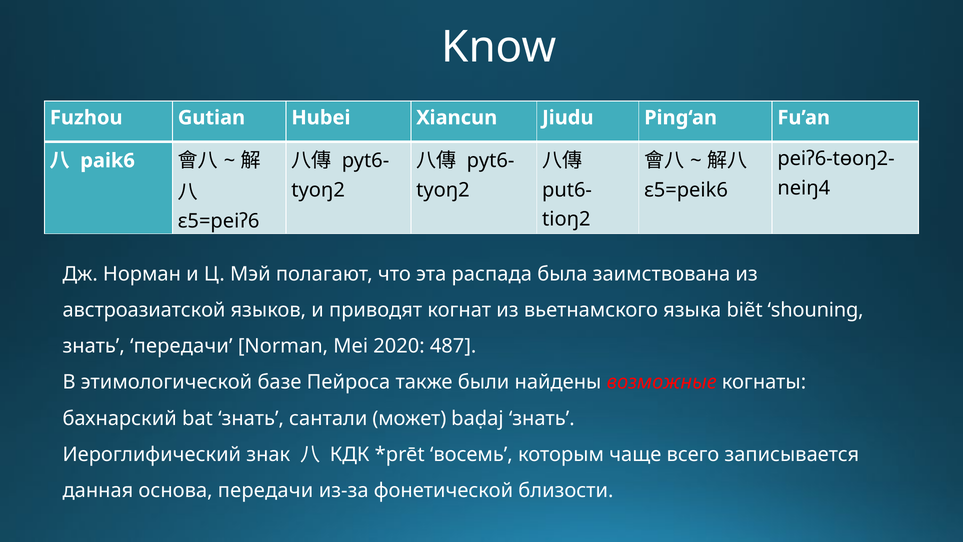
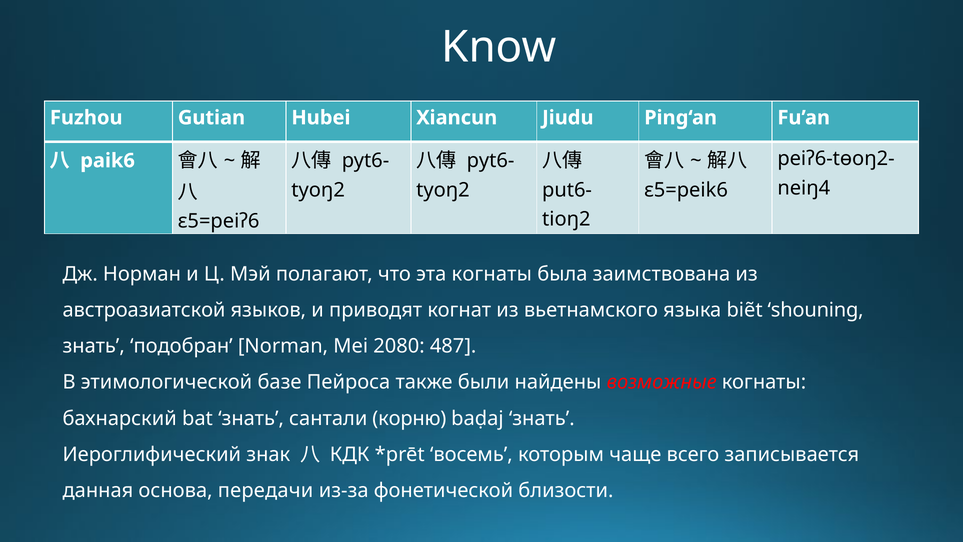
эта распада: распада -> когнаты (492, 274)
знать передачи: передачи -> подобран (181, 346)
2020: 2020 -> 2080 (399, 346)
может: может -> корню (409, 418)
